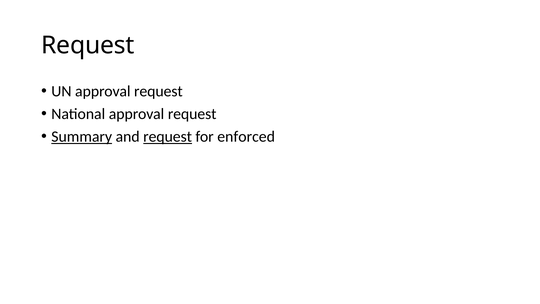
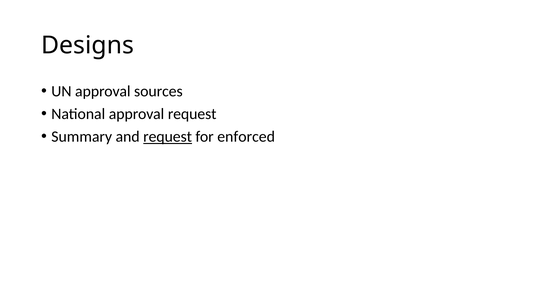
Request: Request -> Designs (88, 45)
UN approval request: request -> sources (158, 91)
Summary underline: present -> none (82, 137)
